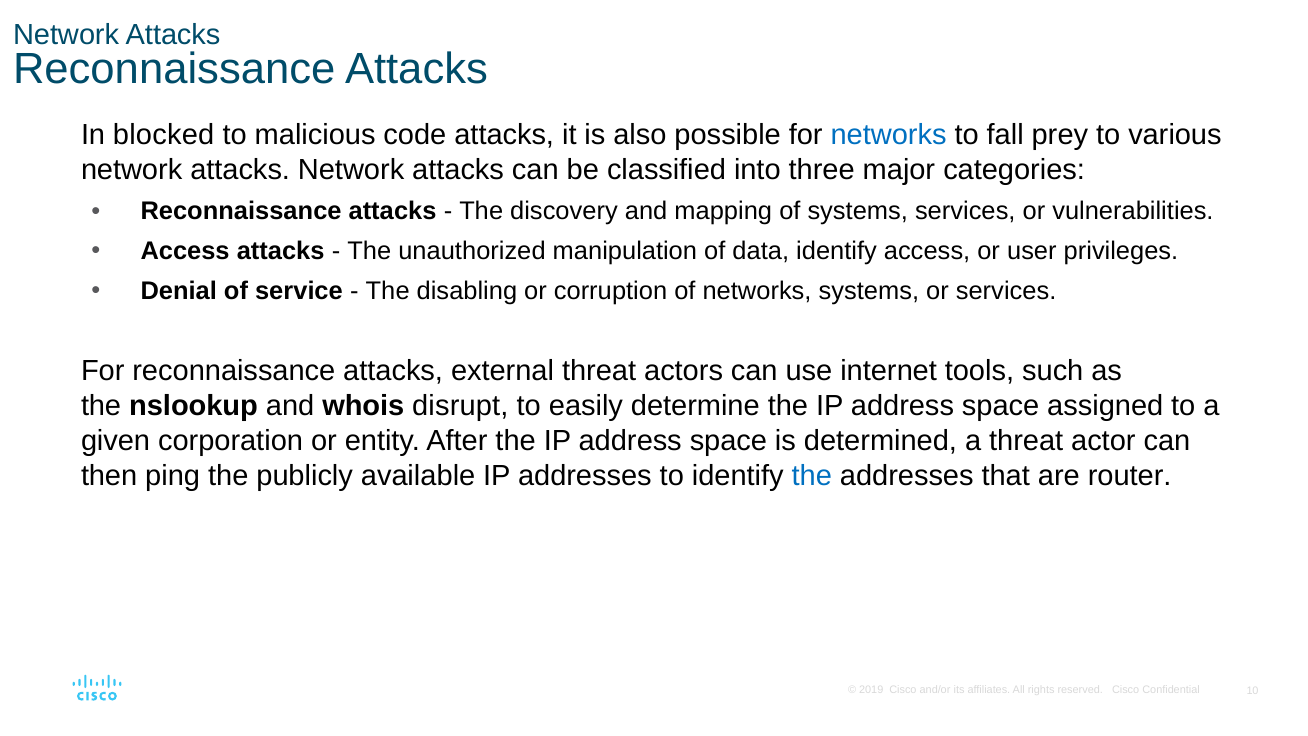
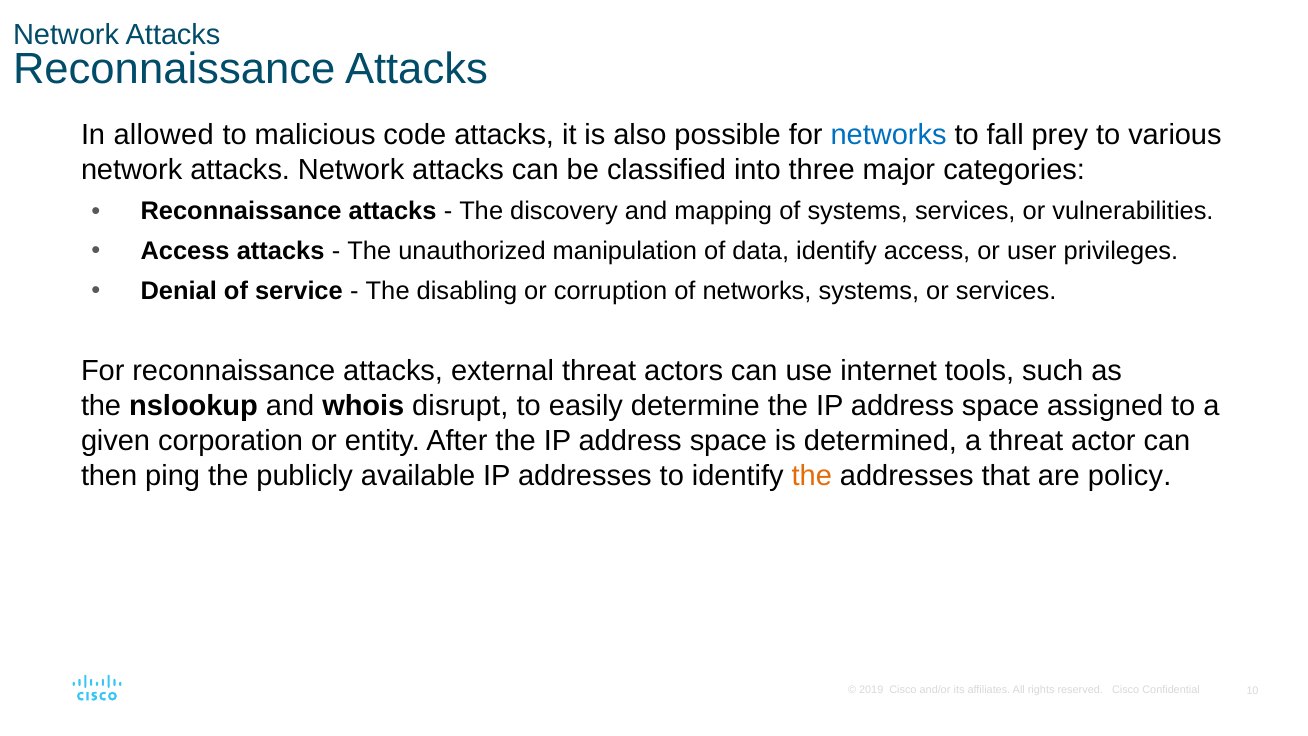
blocked: blocked -> allowed (164, 135)
the colour: blue -> orange (812, 476)
router: router -> policy (1130, 476)
